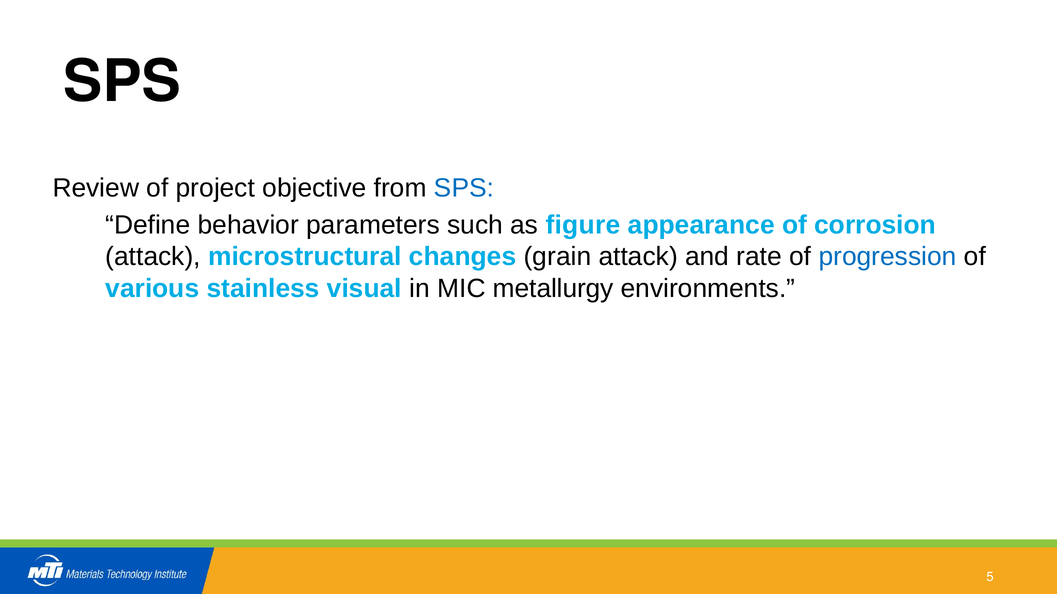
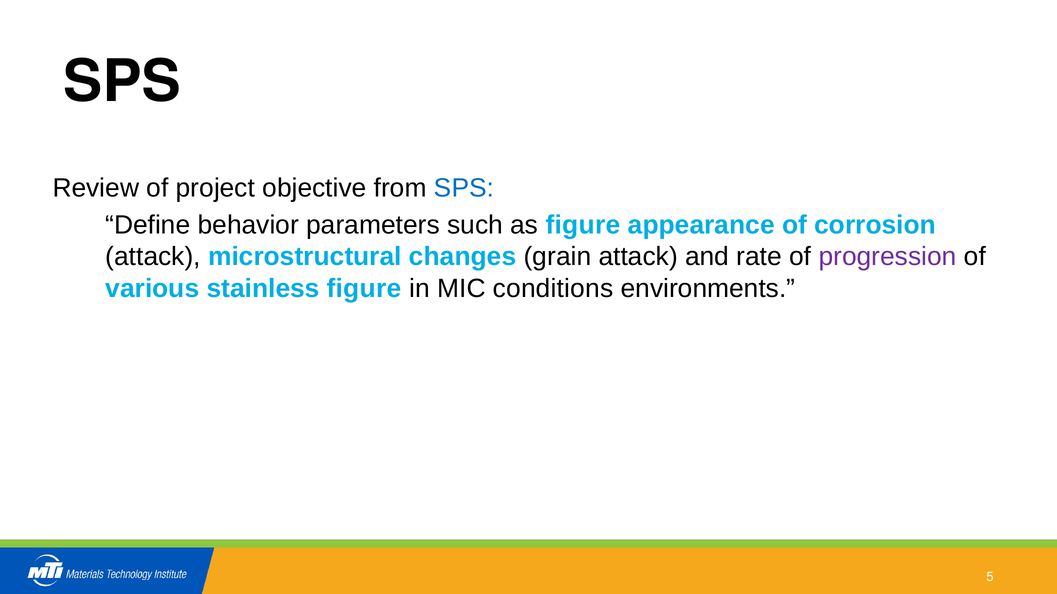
progression colour: blue -> purple (888, 257)
stainless visual: visual -> figure (364, 289)
metallurgy: metallurgy -> conditions (553, 289)
